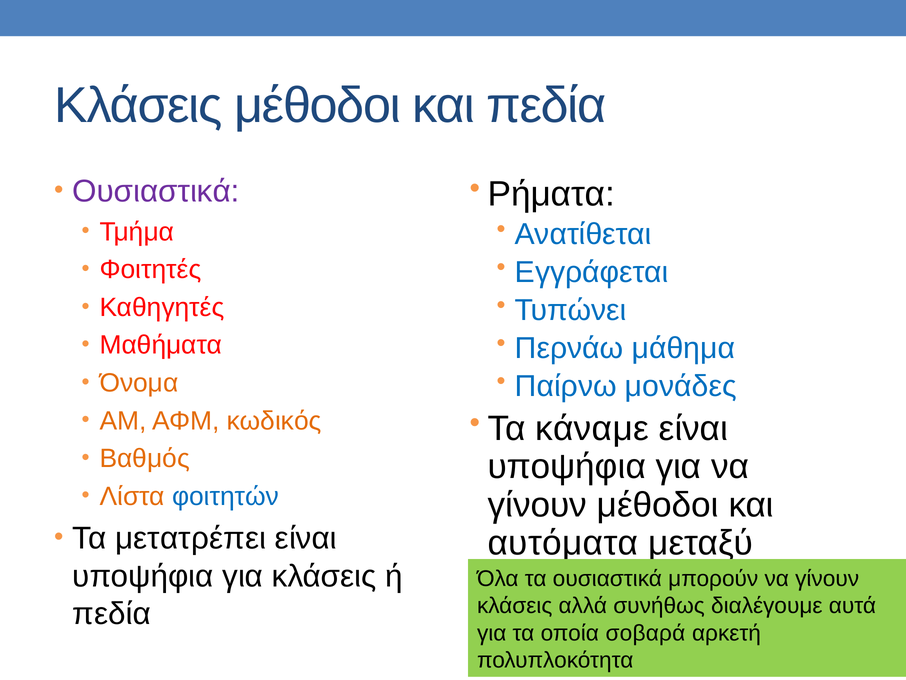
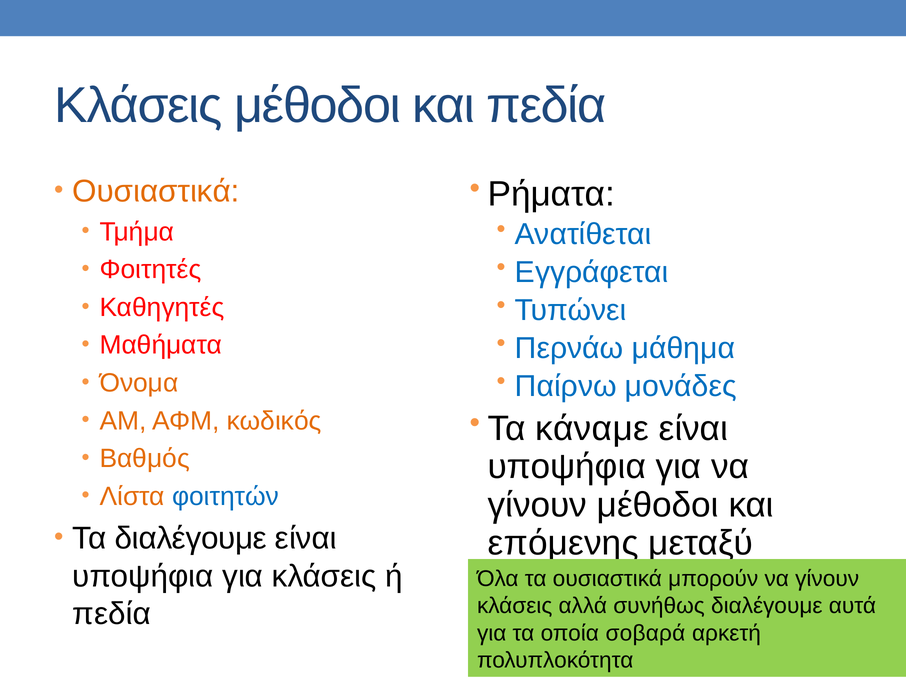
Ουσιαστικά colour: purple -> orange (156, 191)
Τα μετατρέπει: μετατρέπει -> διαλέγουμε (191, 538)
αυτόματα: αυτόματα -> επόμενης (563, 543)
